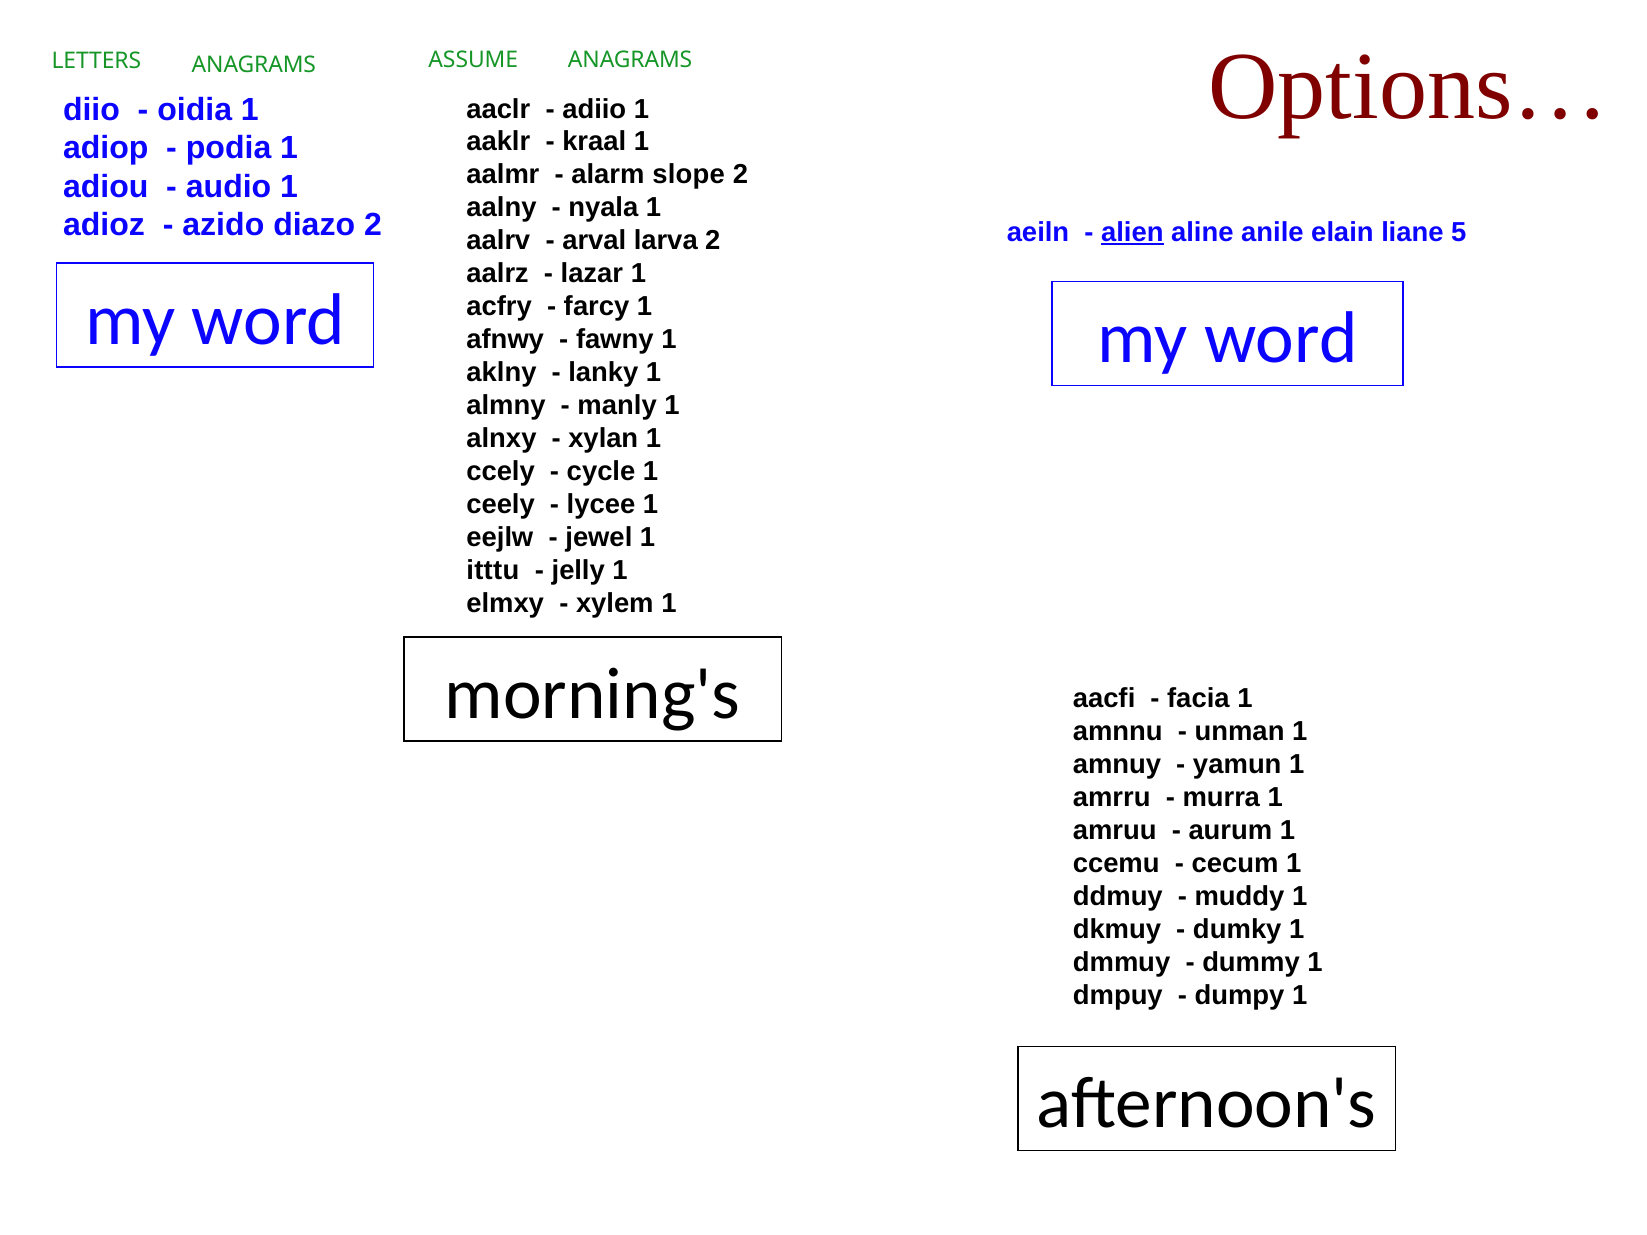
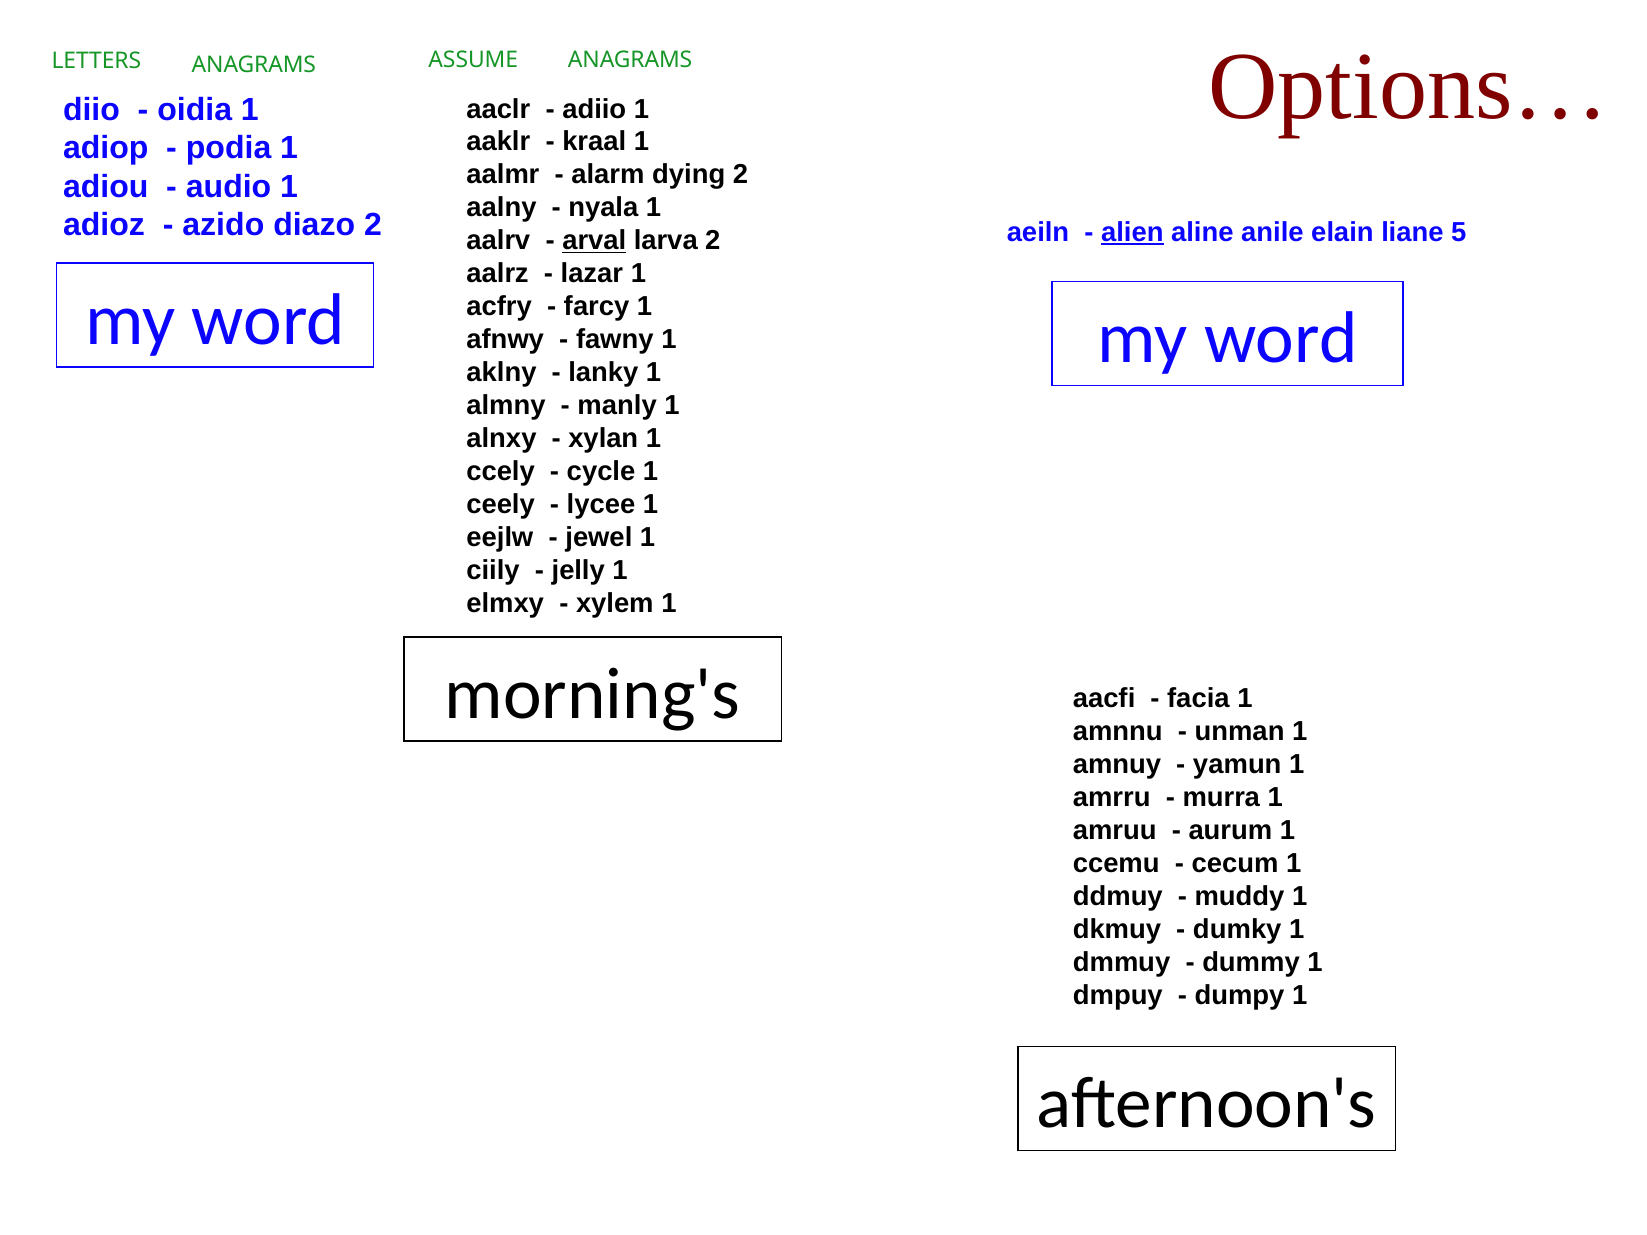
slope: slope -> dying (689, 175)
arval underline: none -> present (594, 241)
itttu: itttu -> ciily (493, 570)
